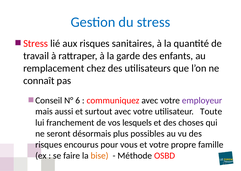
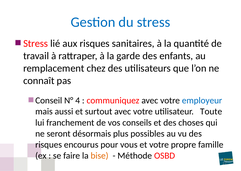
6: 6 -> 4 (78, 100)
employeur colour: purple -> blue (202, 100)
lesquels: lesquels -> conseils (137, 122)
